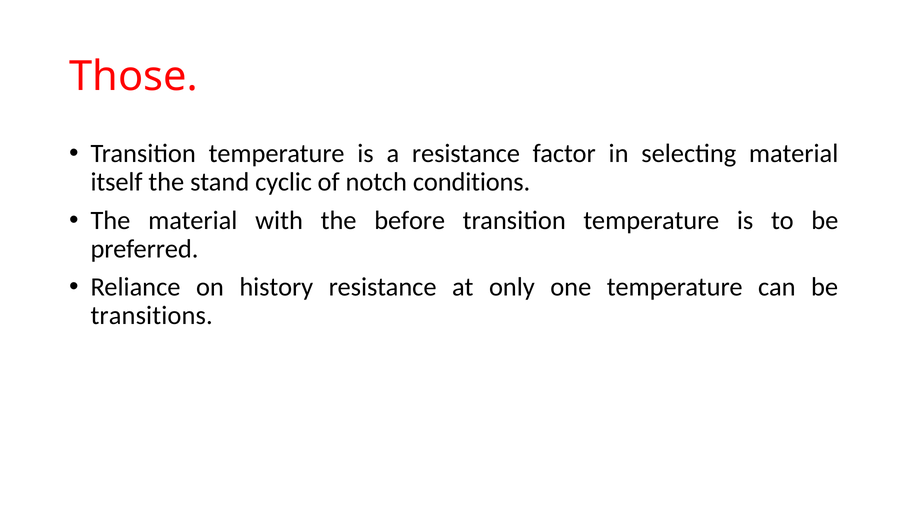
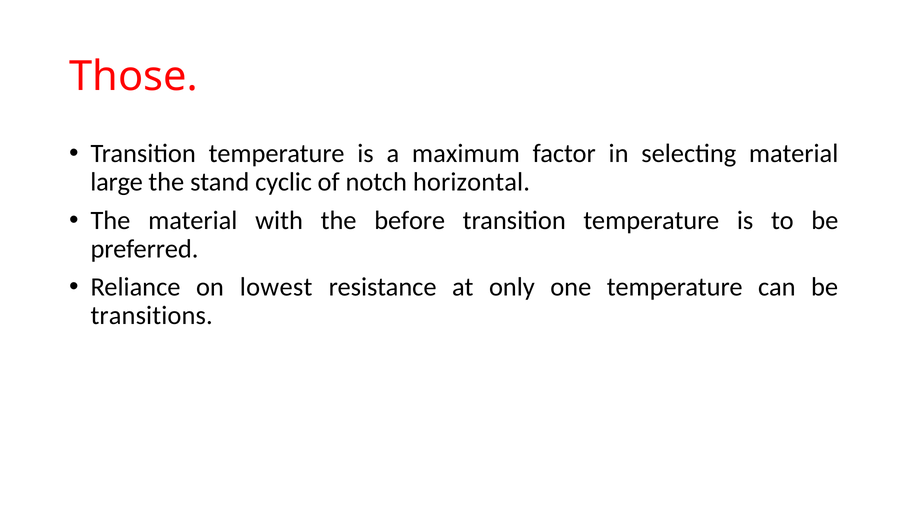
a resistance: resistance -> maximum (466, 154)
itself: itself -> large (117, 182)
conditions: conditions -> horizontal (471, 182)
history: history -> lowest (276, 287)
